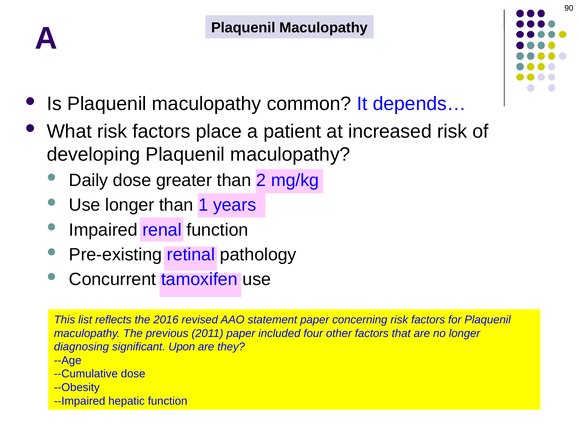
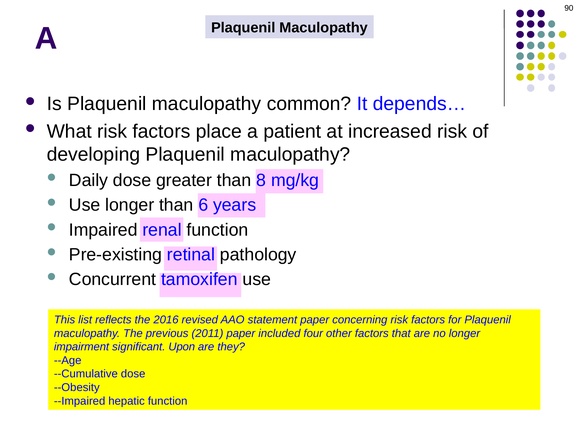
2: 2 -> 8 (261, 180)
1: 1 -> 6 (203, 205)
diagnosing: diagnosing -> impairment (82, 346)
